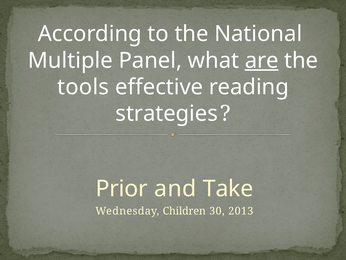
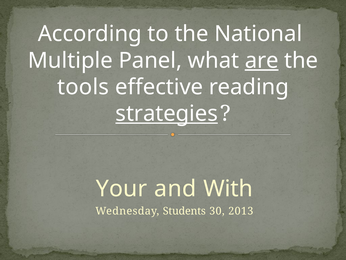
strategies underline: none -> present (167, 113)
Prior: Prior -> Your (121, 188)
Take: Take -> With (228, 188)
Children: Children -> Students (184, 211)
